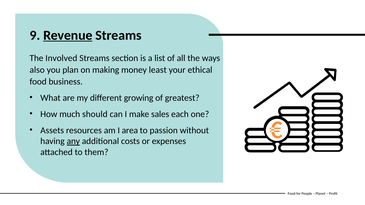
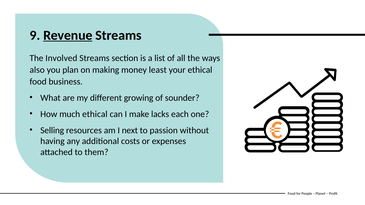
greatest: greatest -> sounder (182, 98)
much should: should -> ethical (95, 114)
sales: sales -> lacks (160, 114)
Assets: Assets -> Selling (52, 130)
area: area -> next (130, 130)
any underline: present -> none (73, 141)
